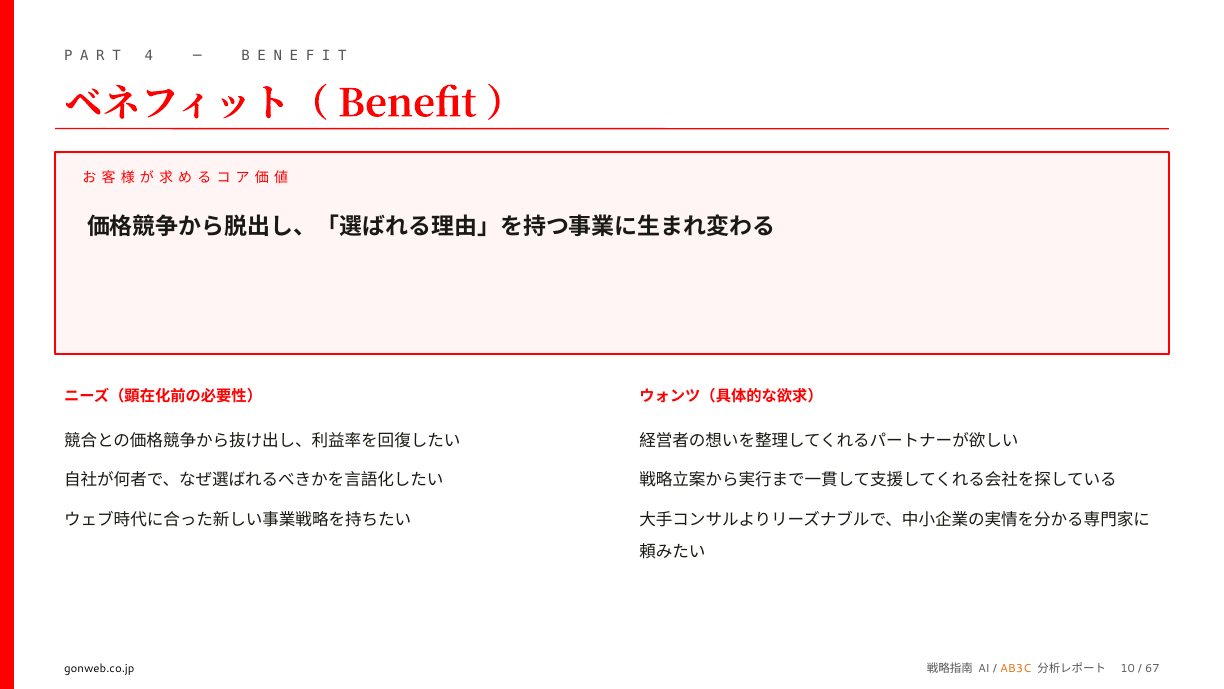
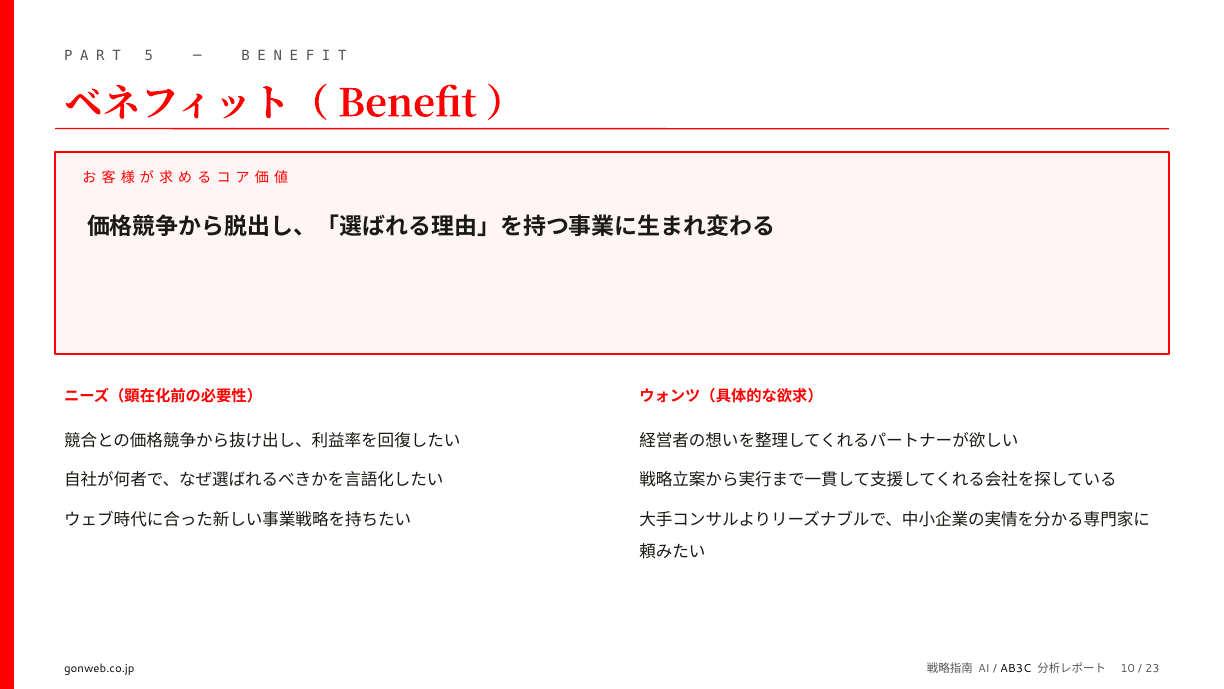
4: 4 -> 5 (149, 56)
AB3C colour: orange -> black (1016, 669)
67: 67 -> 23 (1152, 669)
